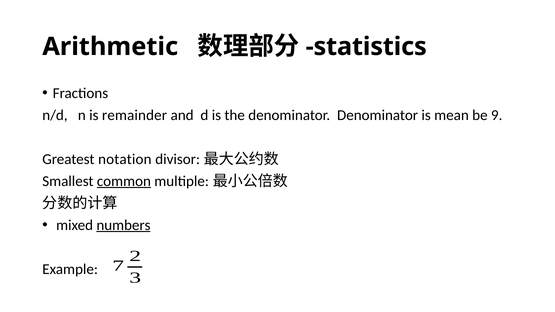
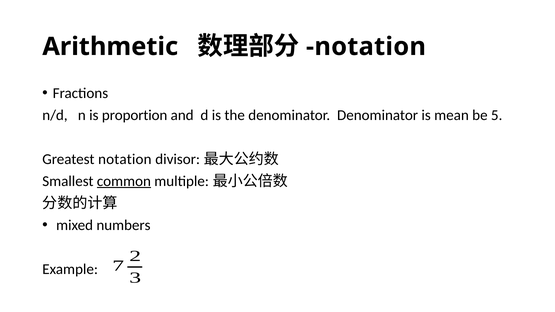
statistics: statistics -> notation (366, 47)
remainder: remainder -> proportion (135, 115)
9: 9 -> 5 (497, 115)
numbers underline: present -> none (123, 225)
